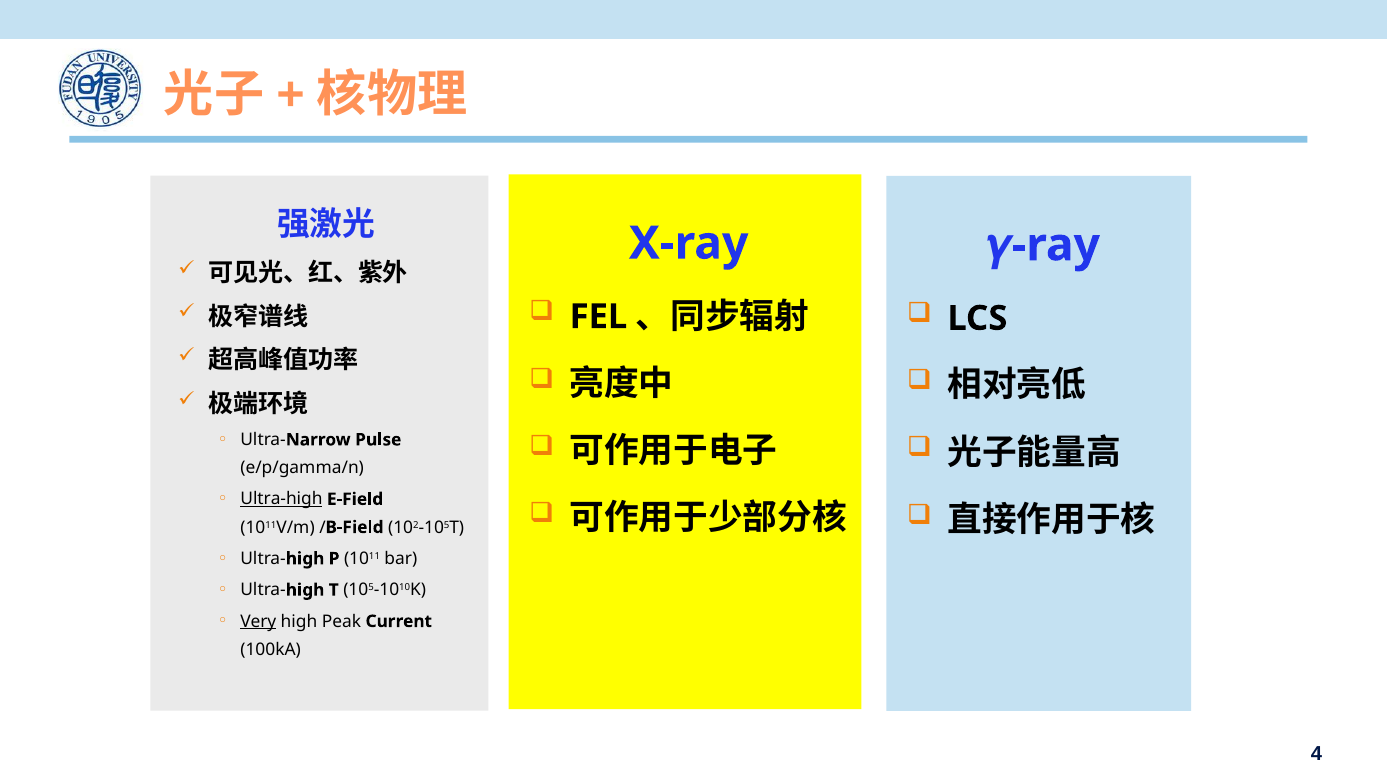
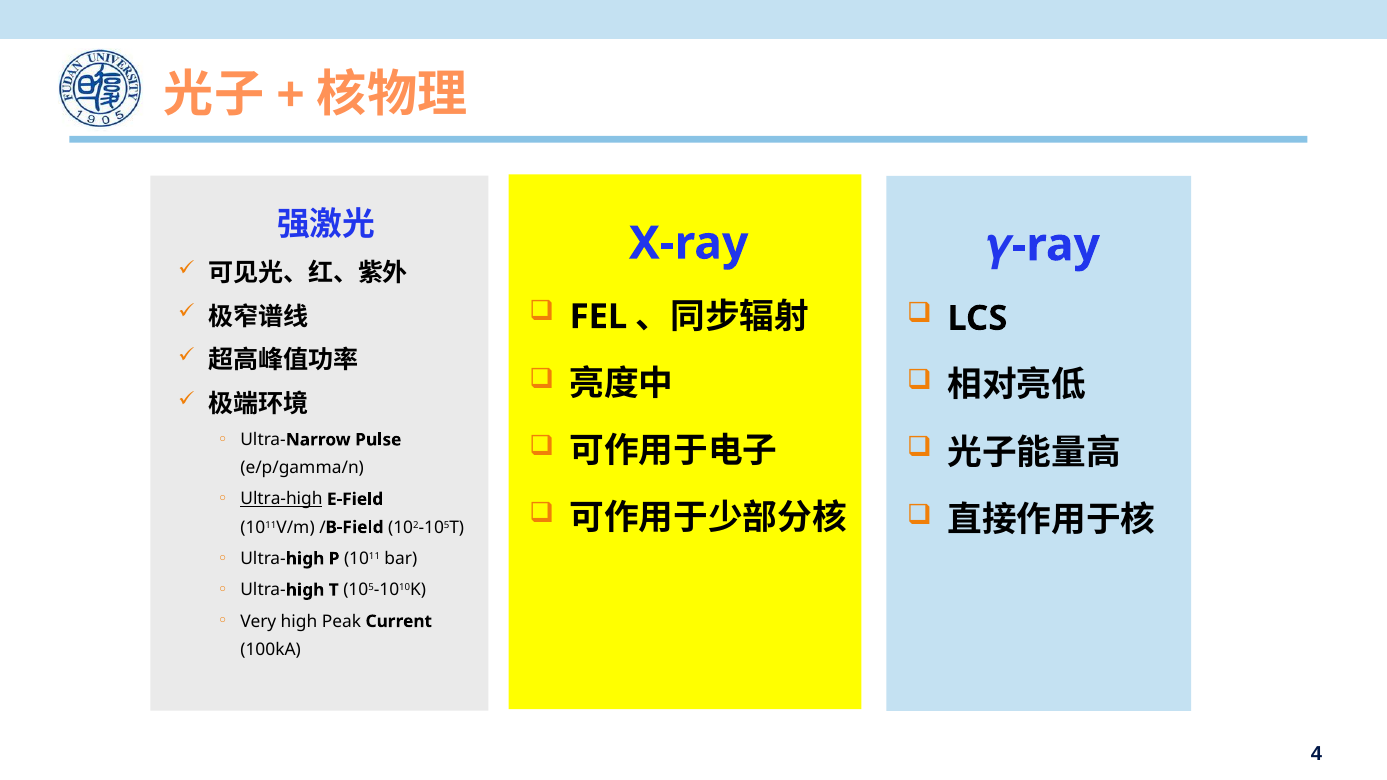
Very underline: present -> none (258, 621)
